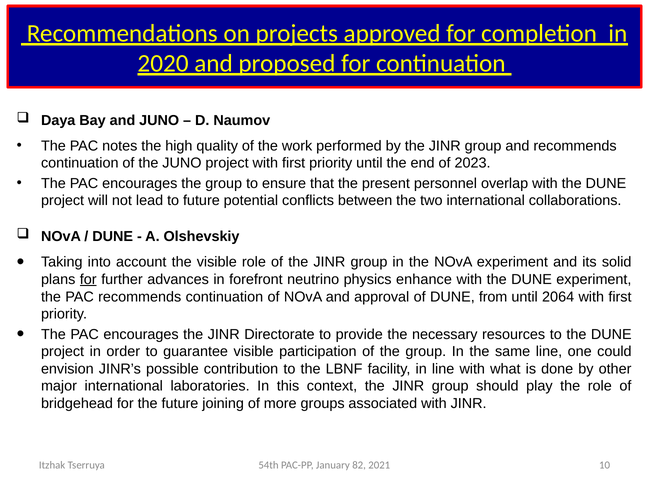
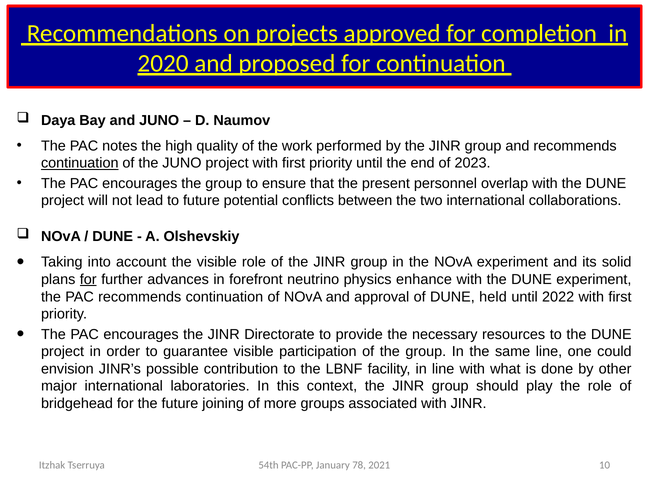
continuation underline: none -> present (80, 163)
from: from -> held (493, 297)
2064: 2064 -> 2022 (558, 297)
82: 82 -> 78 (359, 465)
